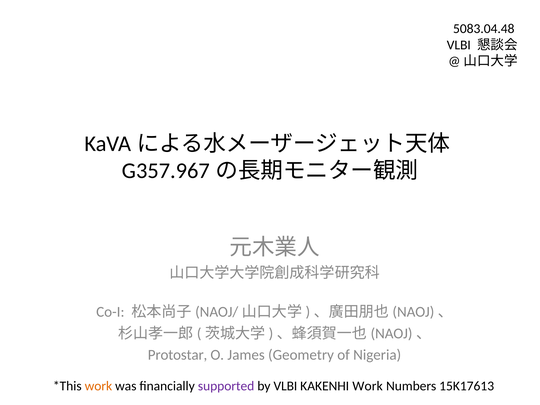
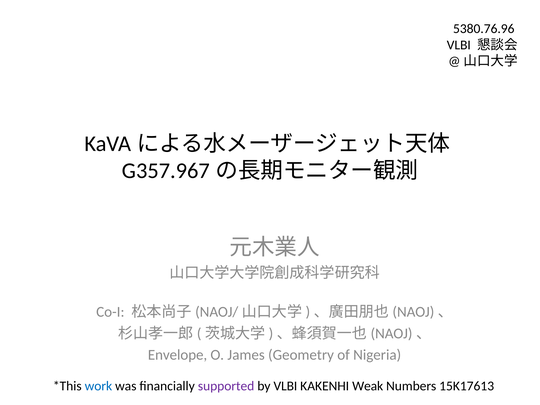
5083.04.48: 5083.04.48 -> 5380.76.96 (484, 29)
Protostar: Protostar -> Envelope (178, 355)
work colour: orange -> blue (98, 386)
KAKENHI Work: Work -> Weak (368, 386)
